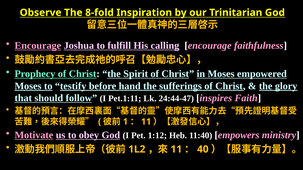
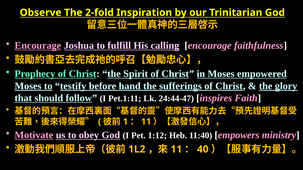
8-fold: 8-fold -> 2-fold (99, 13)
